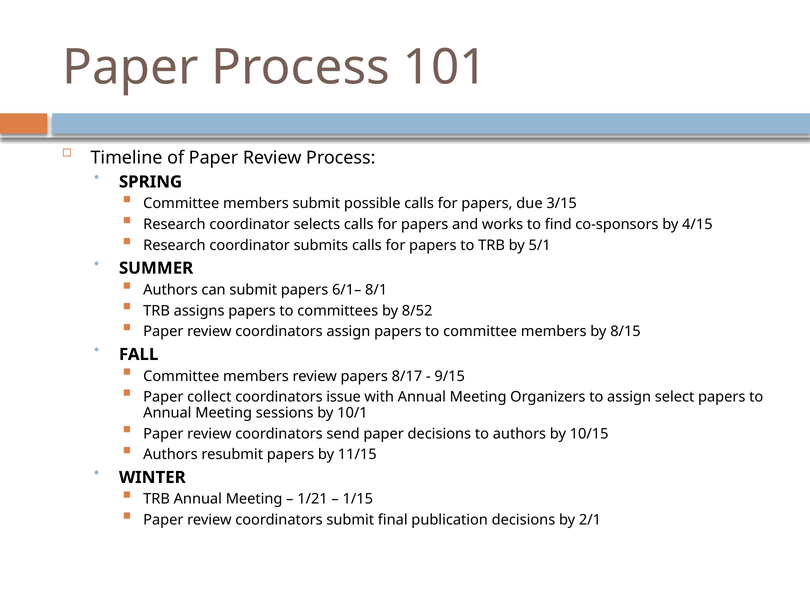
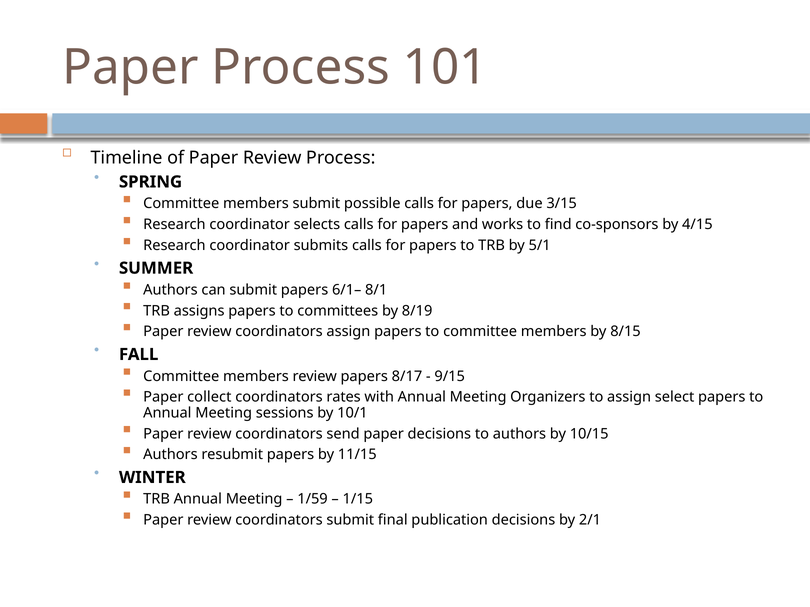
8/52: 8/52 -> 8/19 (417, 311)
issue: issue -> rates (344, 397)
1/21: 1/21 -> 1/59 (313, 500)
